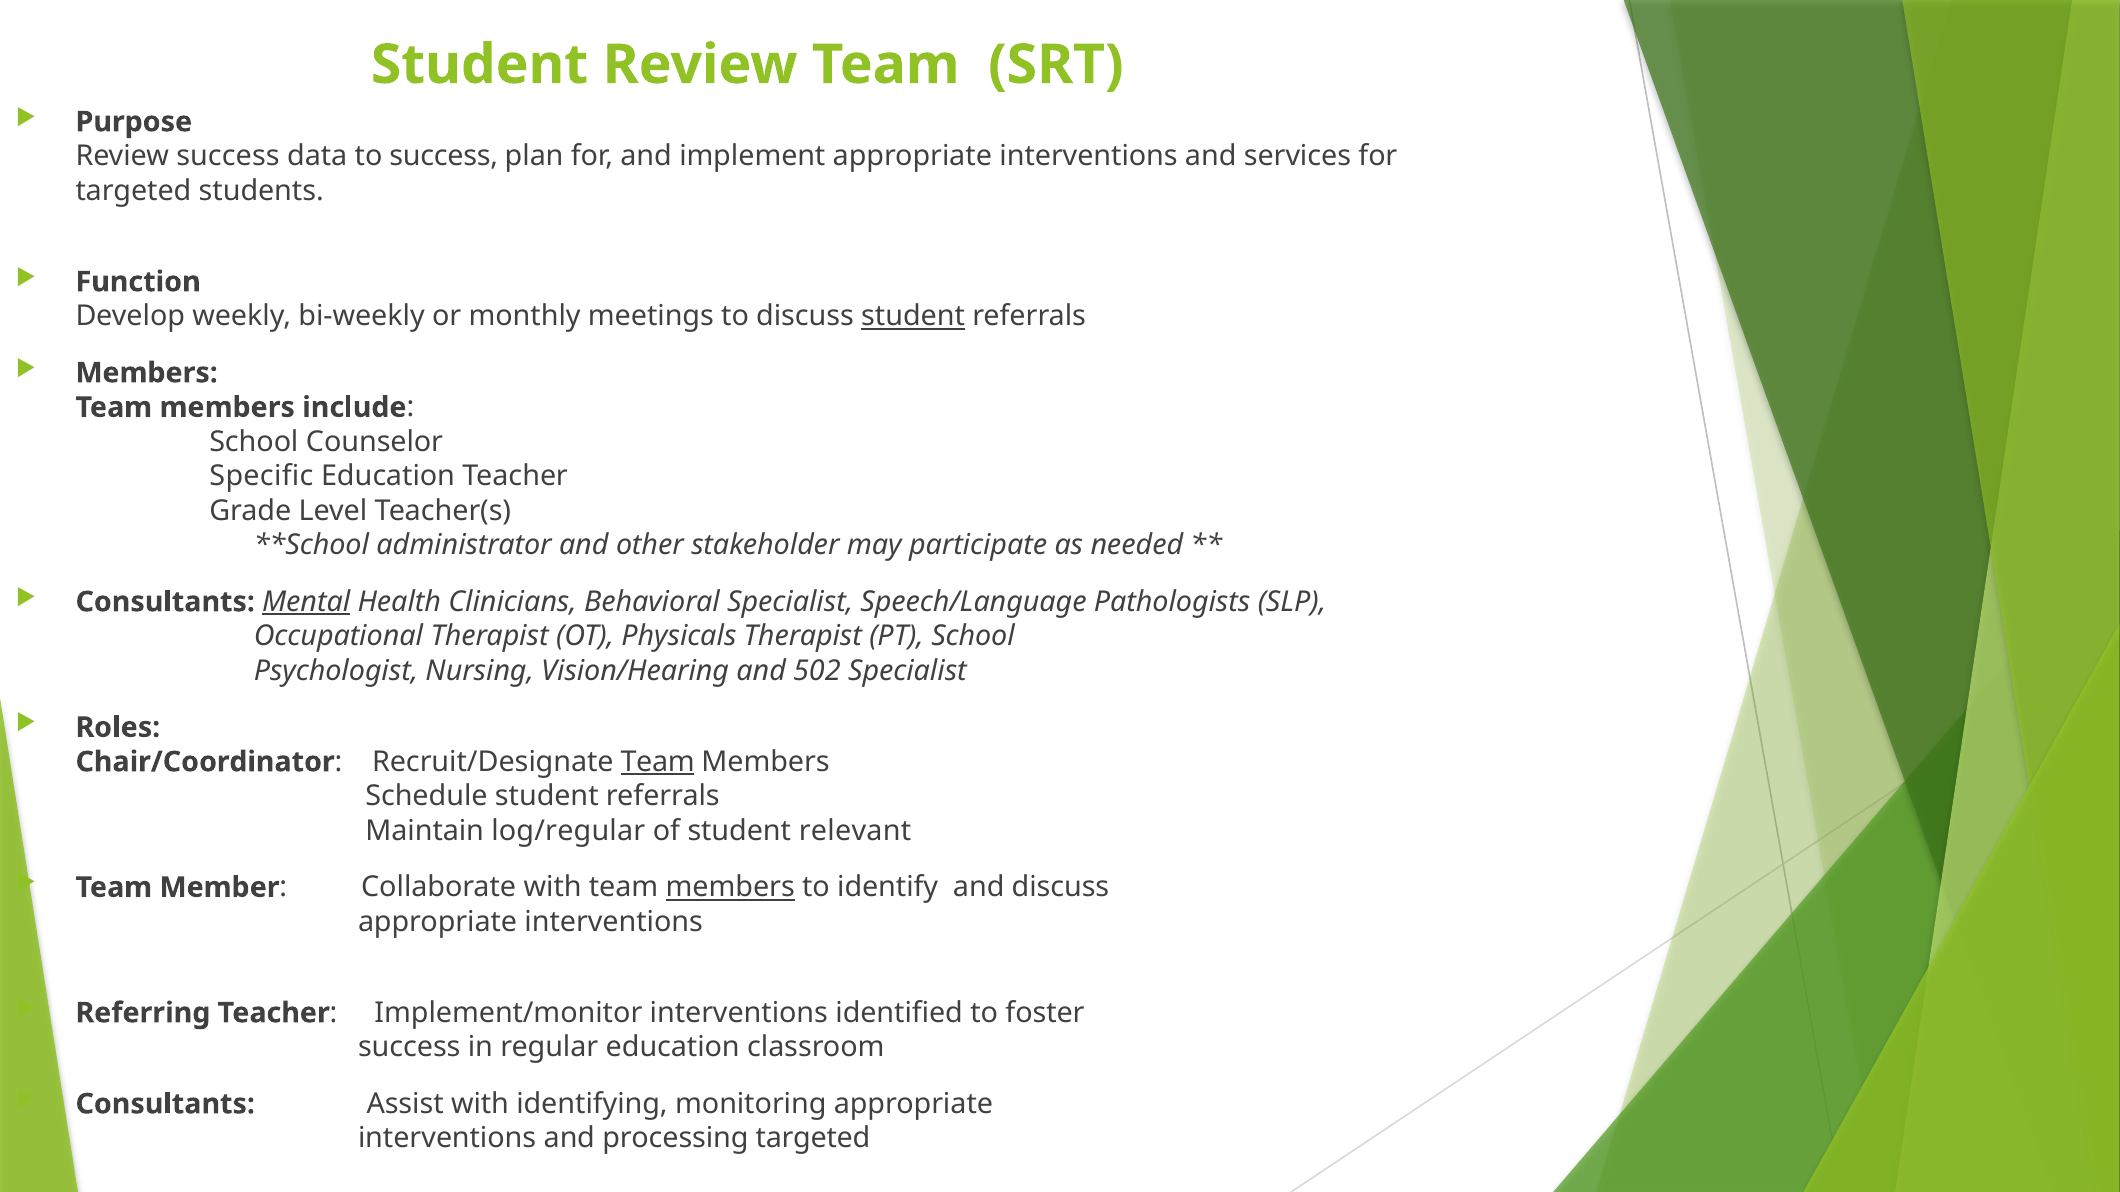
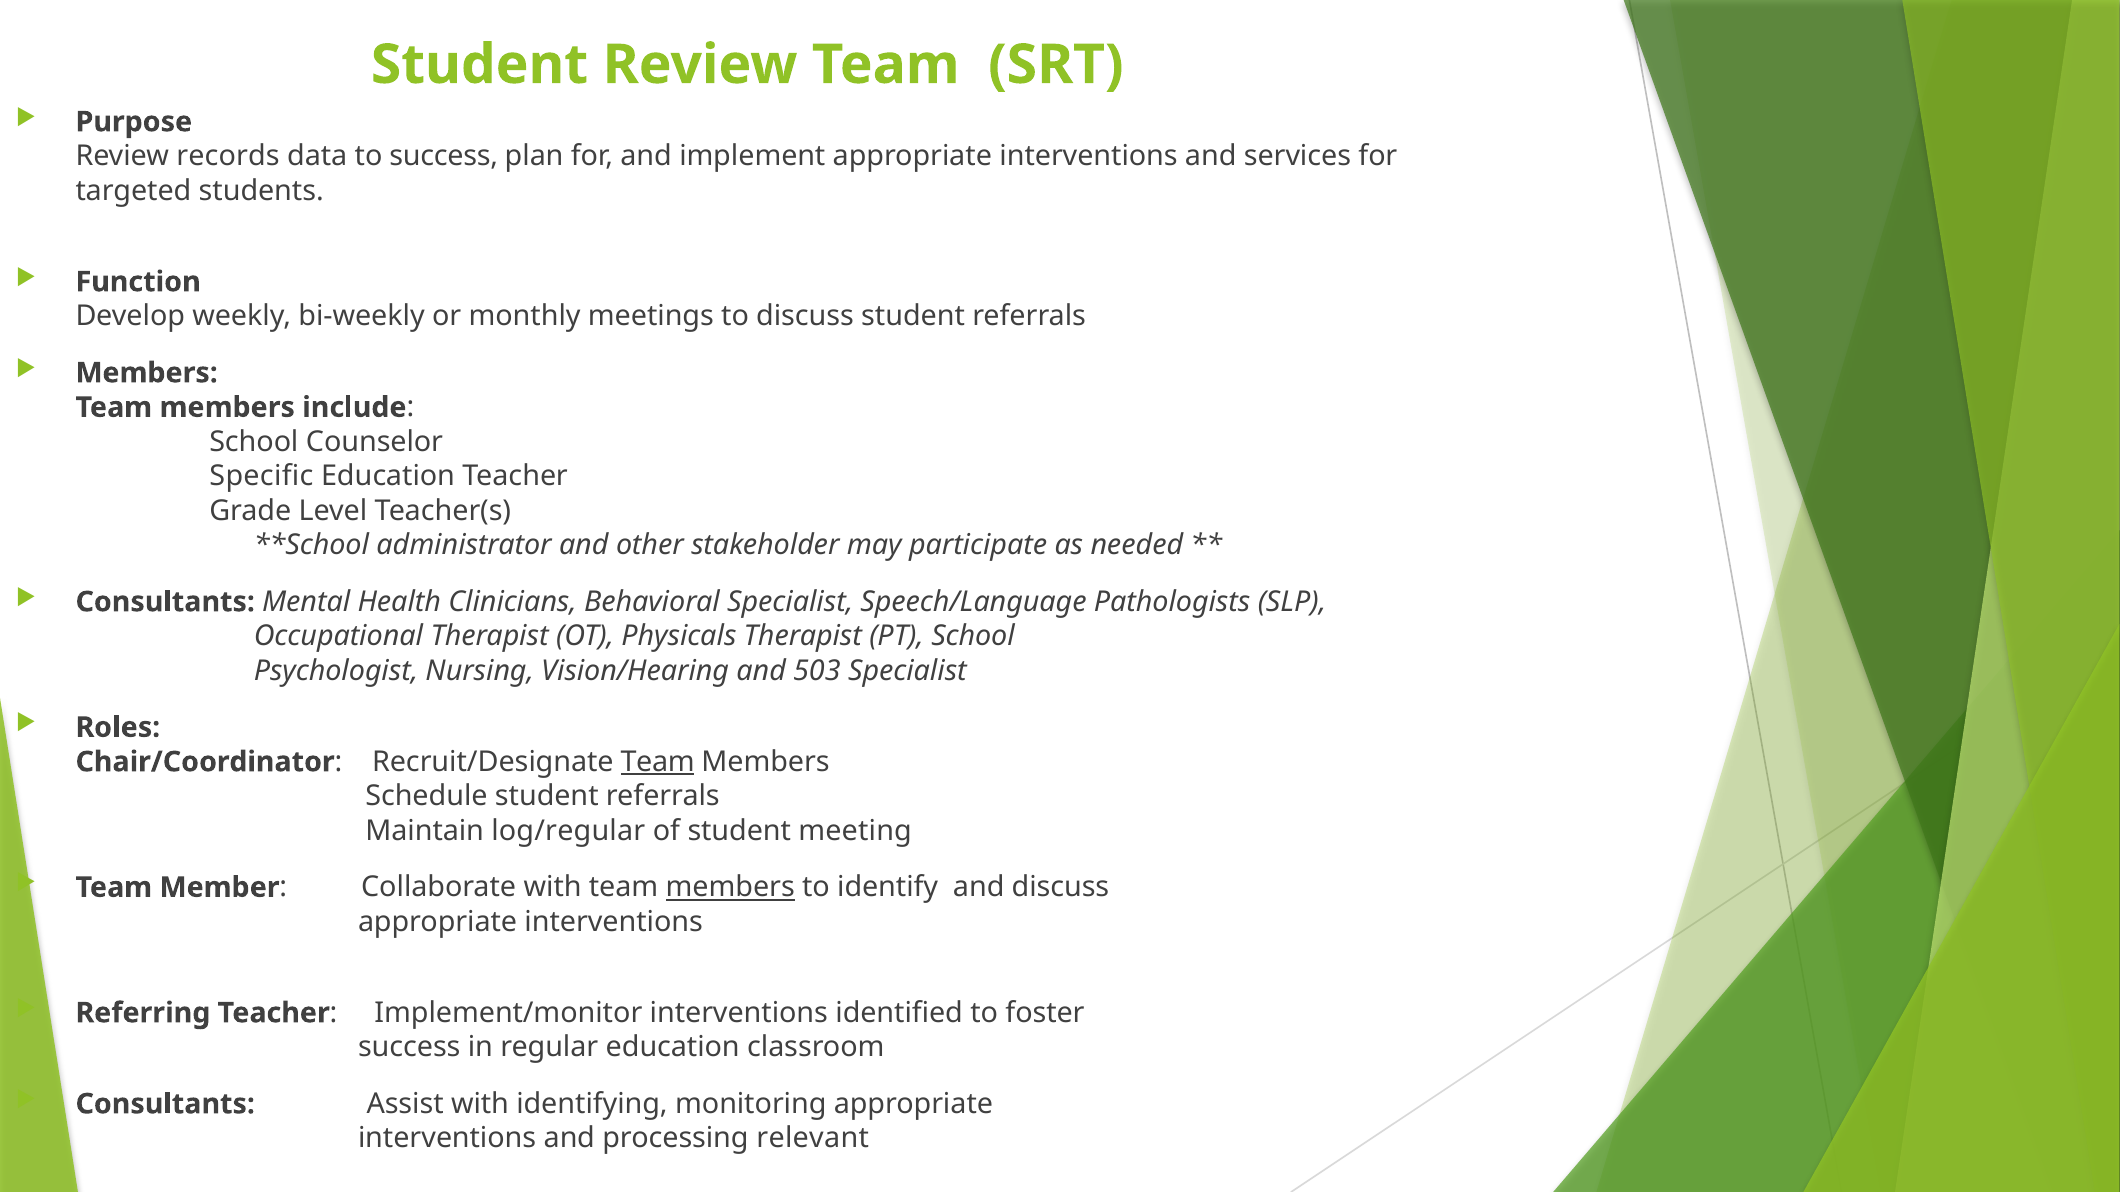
Review success: success -> records (228, 156)
student underline: present -> none (913, 316)
Mental underline: present -> none (306, 602)
502: 502 -> 503 (817, 671)
relevant: relevant -> meeting (855, 831)
processing targeted: targeted -> relevant (813, 1139)
